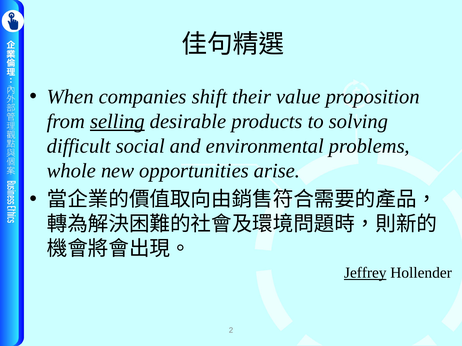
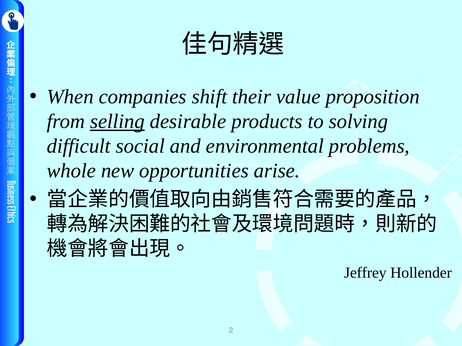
Jeffrey underline: present -> none (365, 273)
